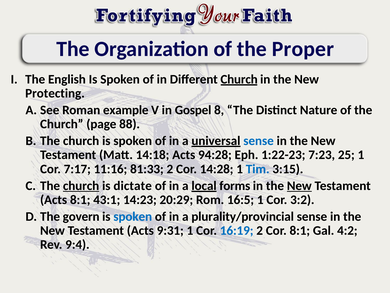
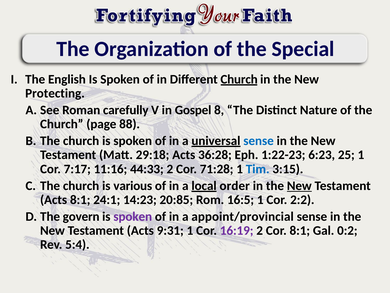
Proper: Proper -> Special (303, 49)
example: example -> carefully (126, 110)
14:18: 14:18 -> 29:18 (153, 155)
94:28: 94:28 -> 36:28 (215, 155)
7:23: 7:23 -> 6:23 (322, 155)
81:33: 81:33 -> 44:33 (147, 169)
14:28: 14:28 -> 71:28 (217, 169)
church underline: present -> none (81, 185)
dictate: dictate -> various (133, 185)
forms: forms -> order (235, 185)
43:1: 43:1 -> 24:1 (107, 199)
20:29: 20:29 -> 20:85 (176, 199)
3:2: 3:2 -> 2:2 (302, 199)
spoken colour: blue -> purple (133, 216)
plurality/provincial: plurality/provincial -> appoint/provincial (243, 216)
16:19 colour: blue -> purple (237, 230)
4:2: 4:2 -> 0:2 (347, 230)
9:4: 9:4 -> 5:4 (77, 244)
